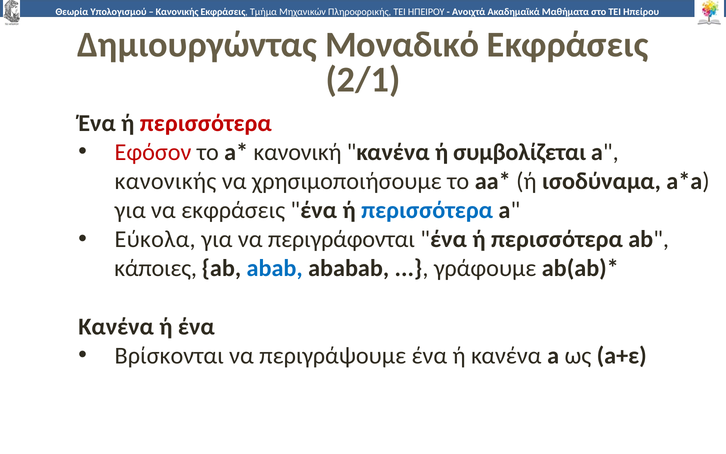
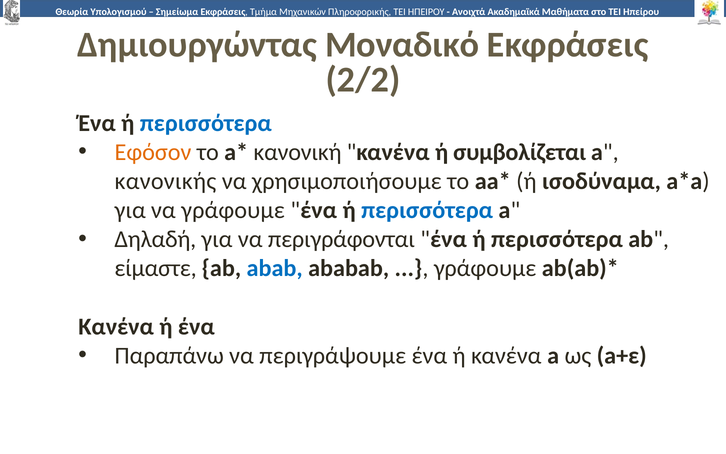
Κανονικής: Κανονικής -> Σημείωμα (177, 12)
2/1: 2/1 -> 2/2 (363, 79)
περισσότερα colour: red -> blue (206, 123)
Εφόσον colour: red -> orange (153, 152)
να εκφράσεις: εκφράσεις -> γράφουμε (233, 210)
Εύκολα: Εύκολα -> Δηλαδή (155, 239)
κάποιες: κάποιες -> είμαστε (156, 268)
Βρίσκονται: Βρίσκονται -> Παραπάνω (169, 355)
